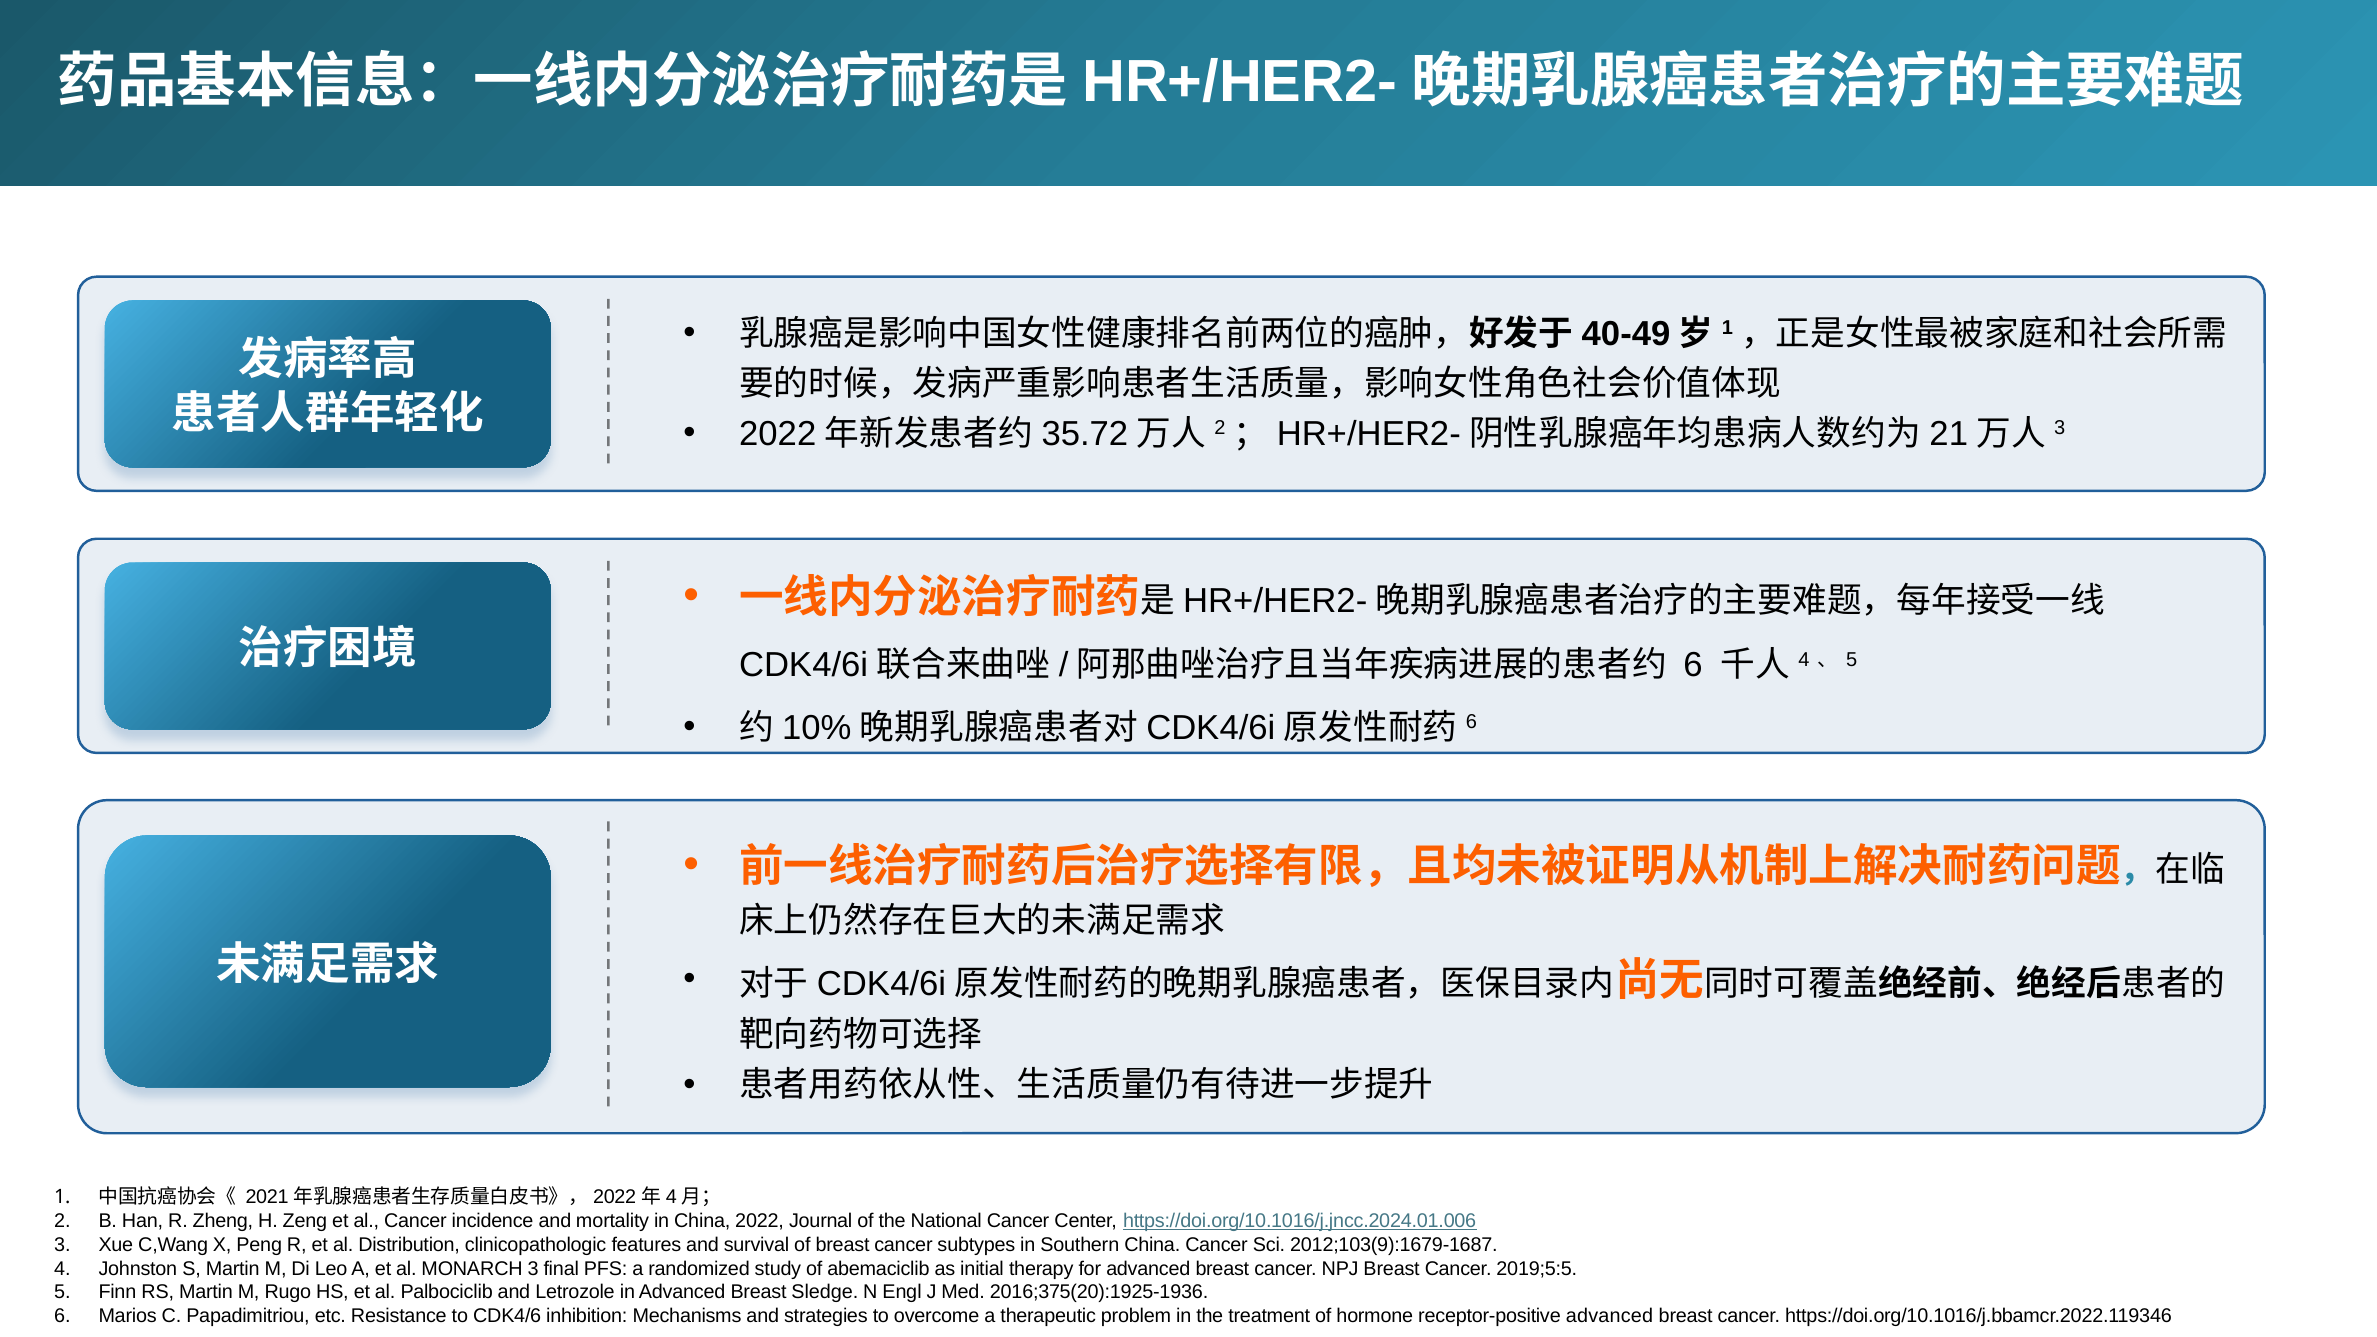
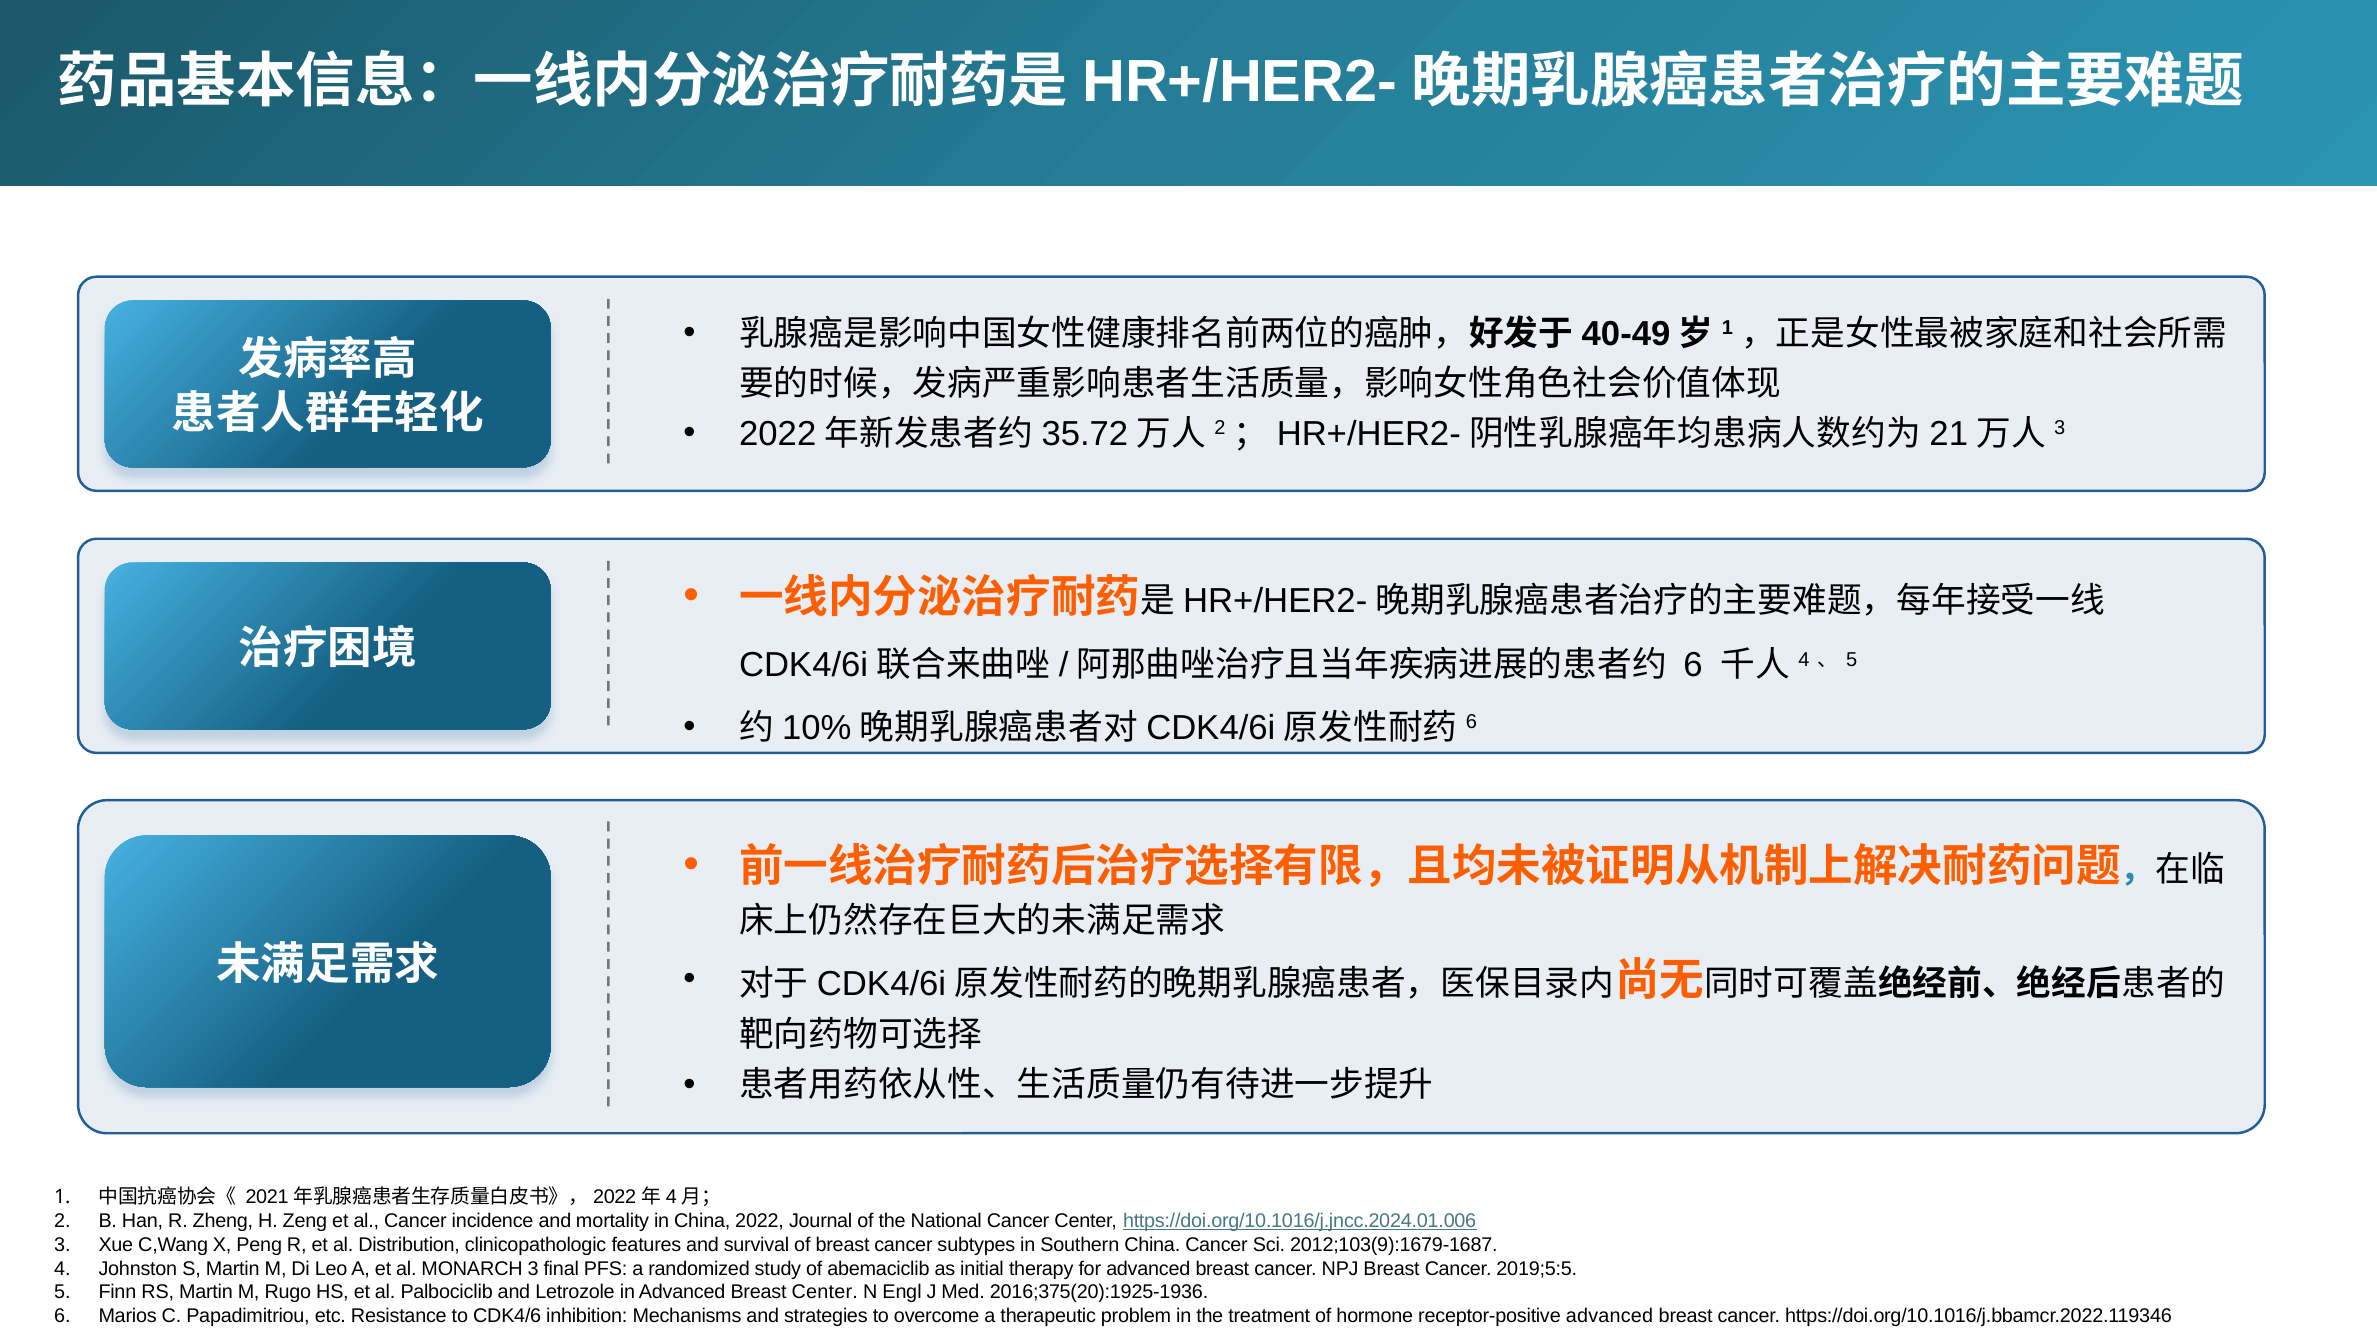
Breast Sledge: Sledge -> Center (825, 1292)
